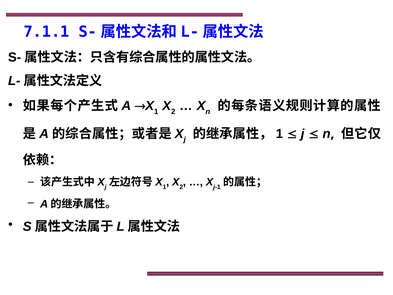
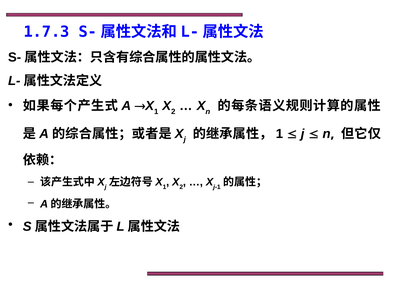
7.1.1: 7.1.1 -> 1.7.3 (46, 32)
